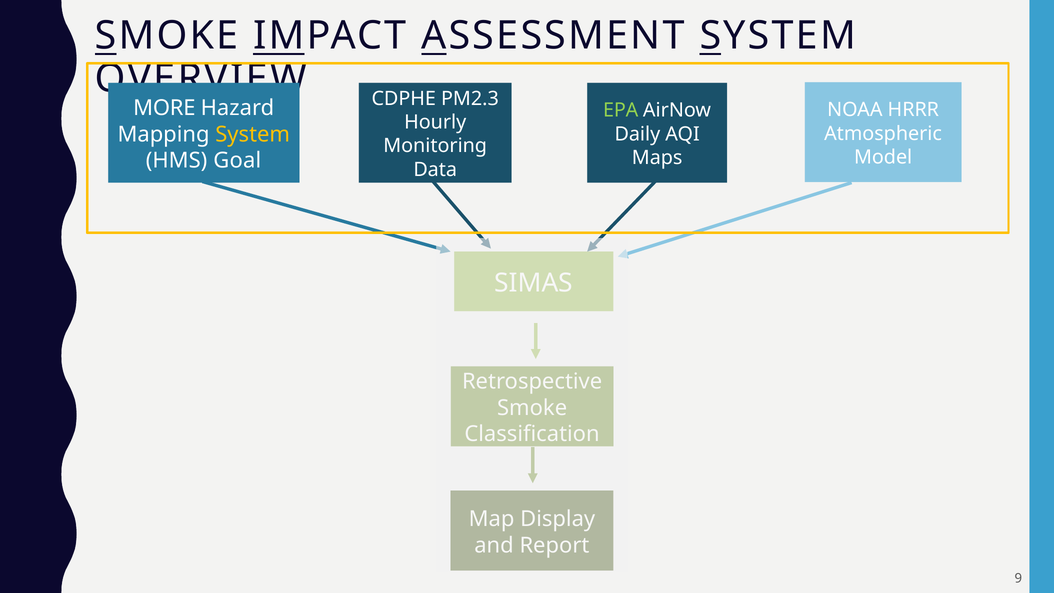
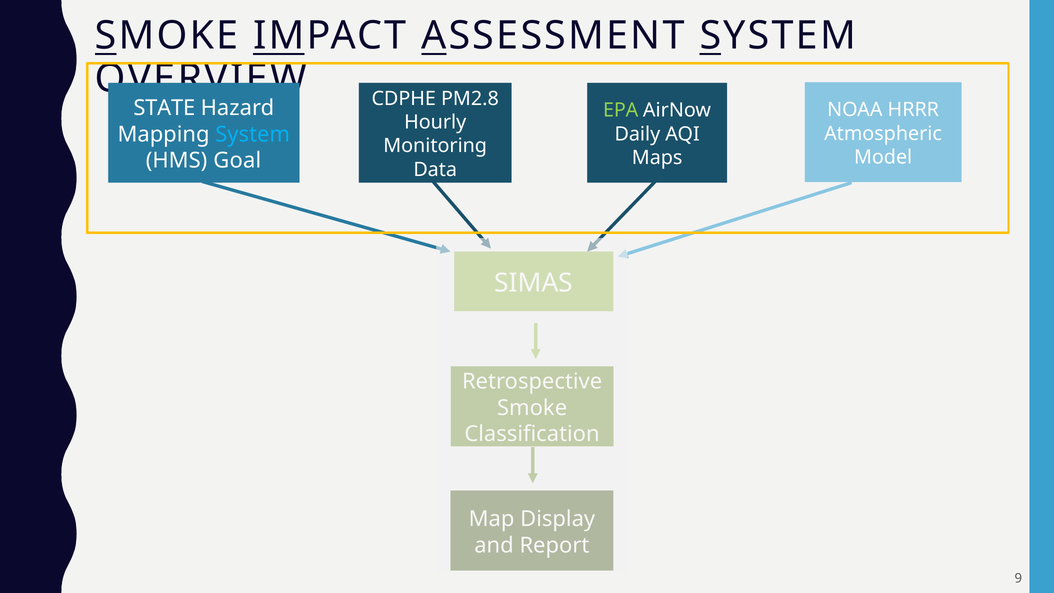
PM2.3: PM2.3 -> PM2.8 (470, 98)
MORE: MORE -> STATE (164, 108)
System colour: yellow -> light blue (253, 134)
